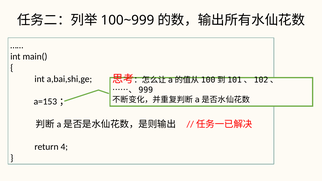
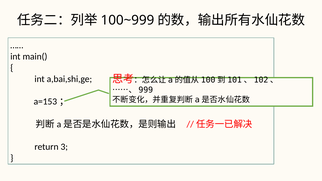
4: 4 -> 3 (64, 147)
